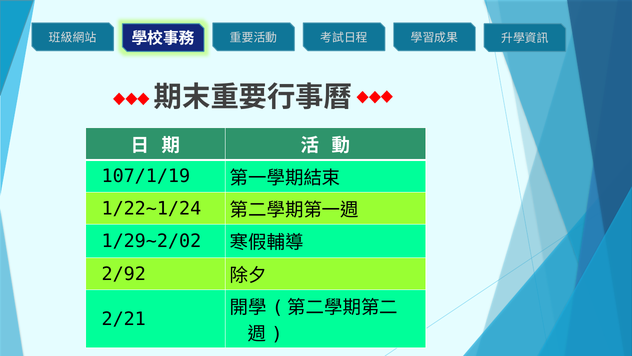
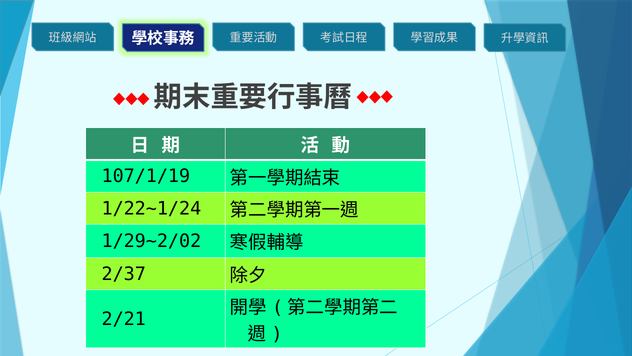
2/92: 2/92 -> 2/37 (124, 274)
